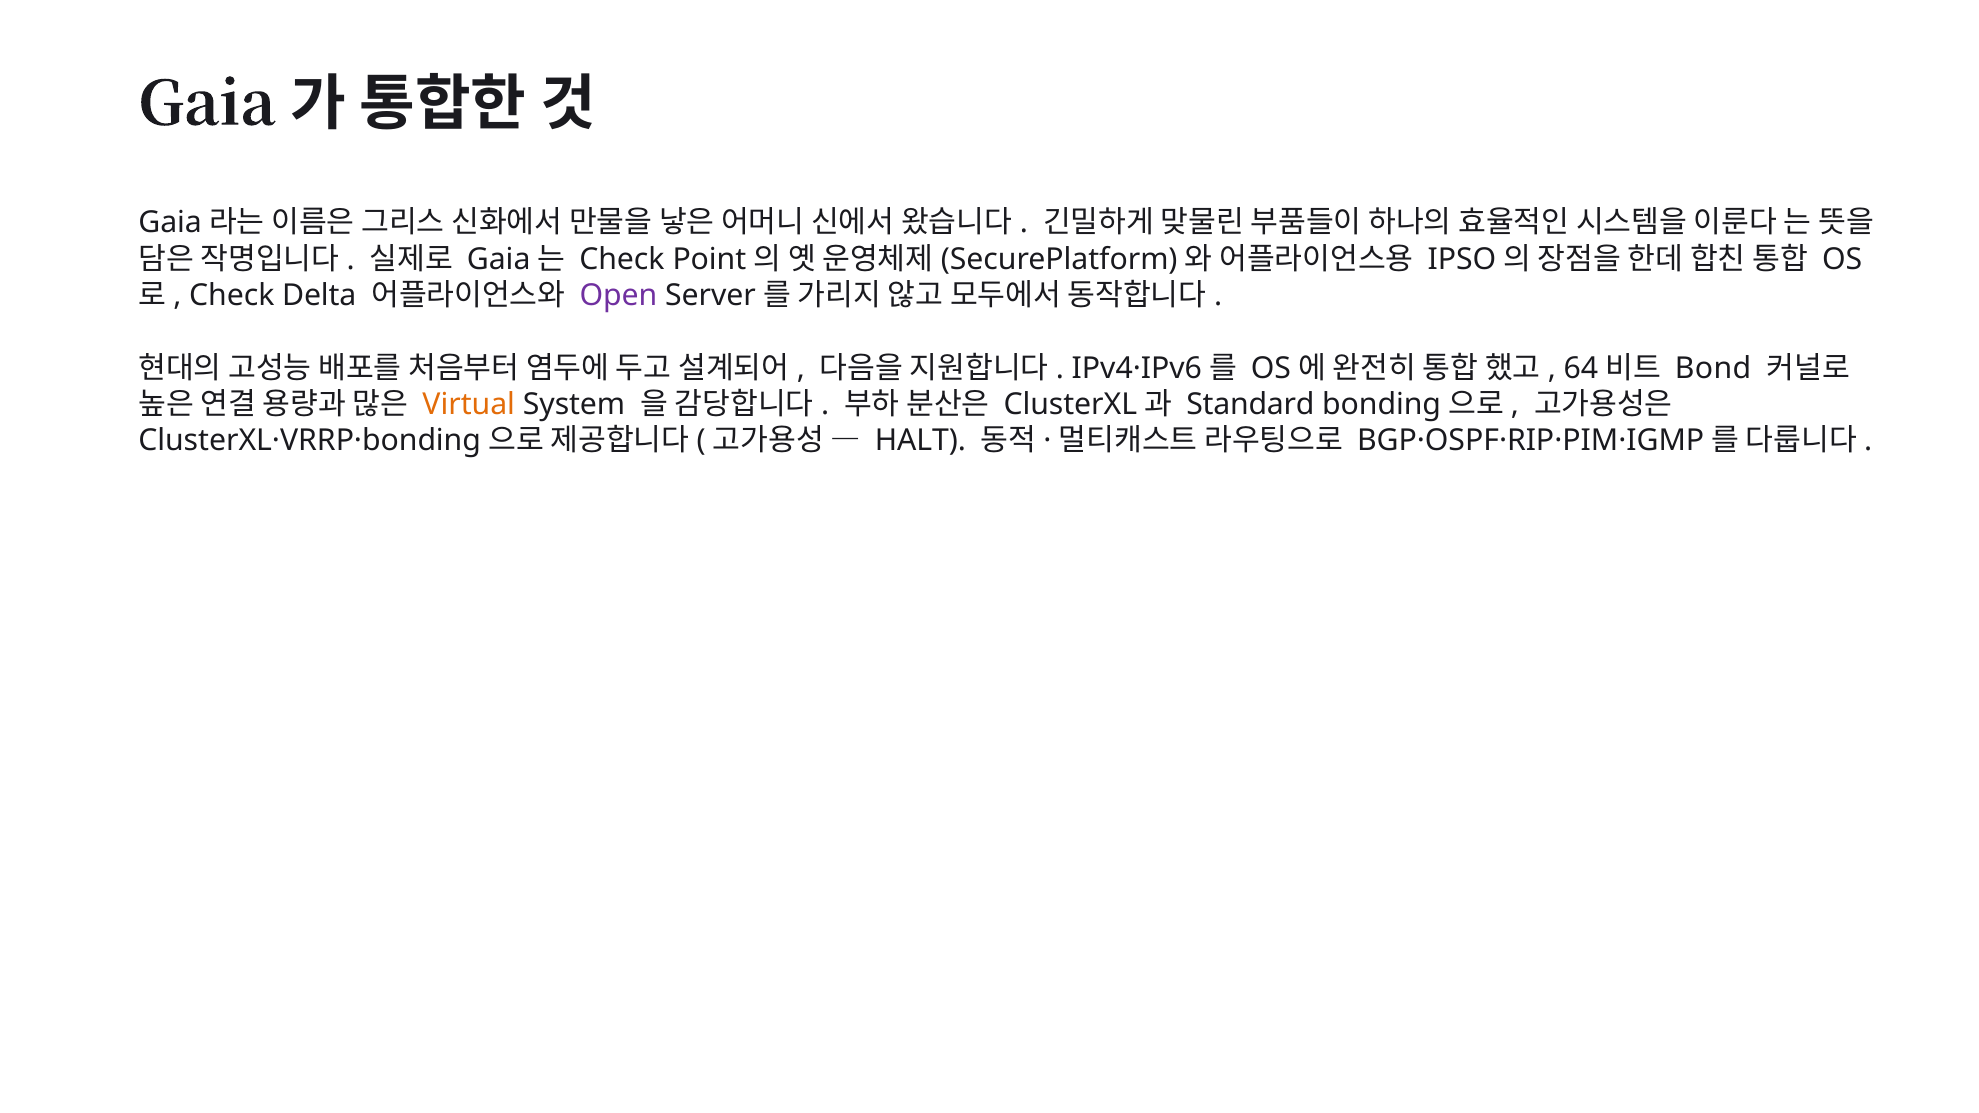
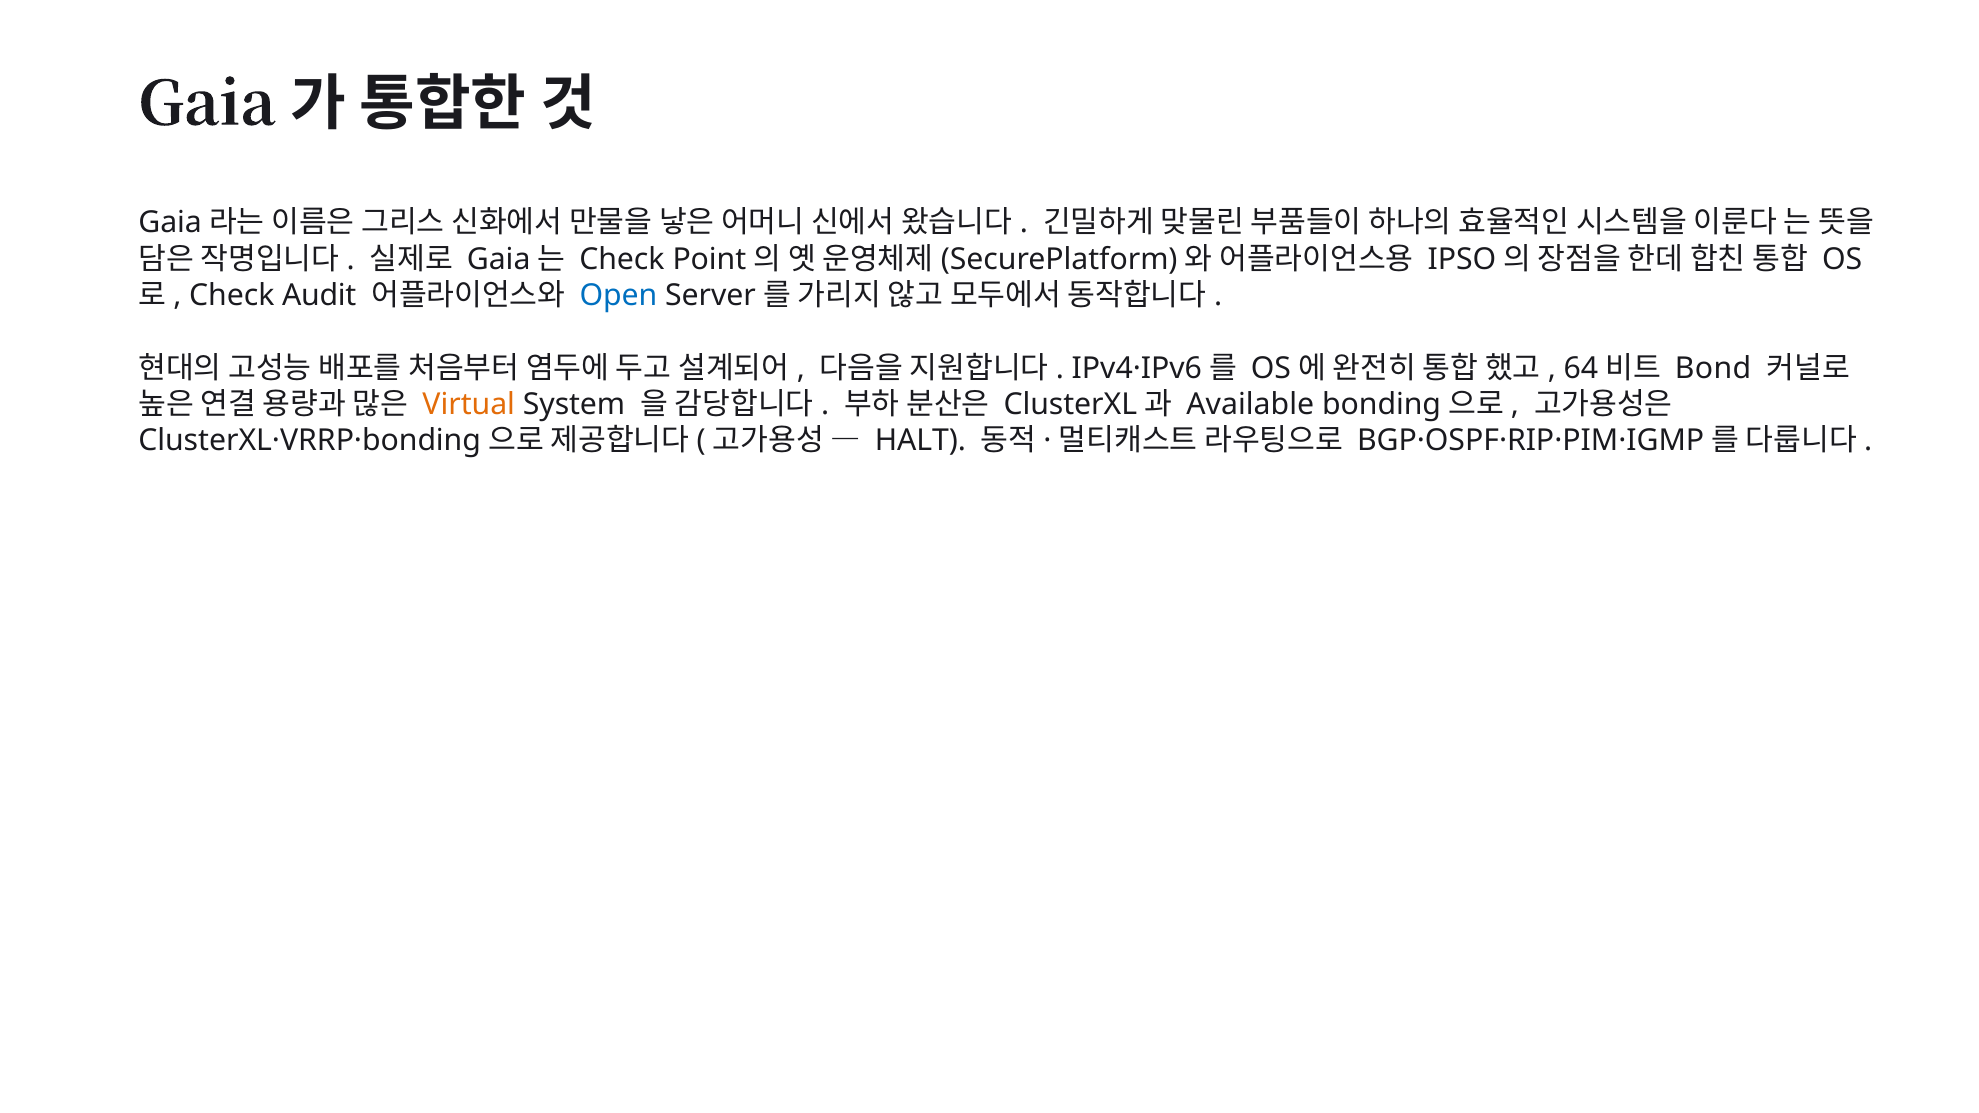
Delta: Delta -> Audit (319, 296)
Open colour: purple -> blue (618, 296)
Standard: Standard -> Available (1250, 404)
